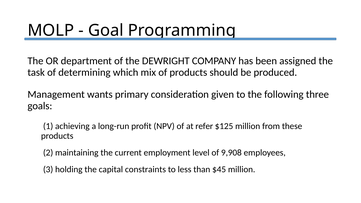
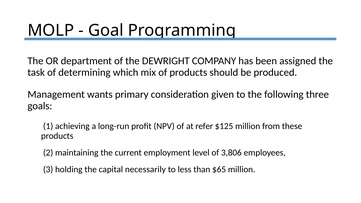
9,908: 9,908 -> 3,806 (231, 153)
constraints: constraints -> necessarily (145, 169)
$45: $45 -> $65 (219, 169)
